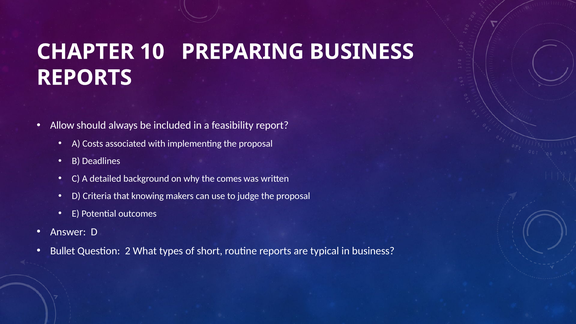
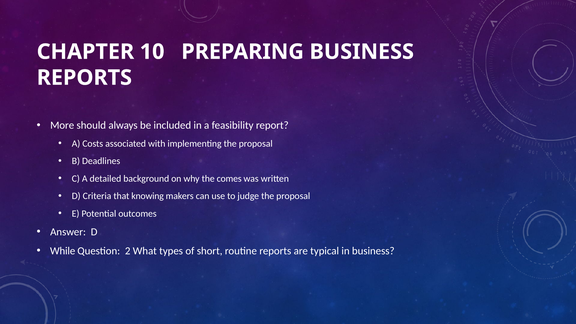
Allow: Allow -> More (62, 125)
Bullet: Bullet -> While (63, 251)
